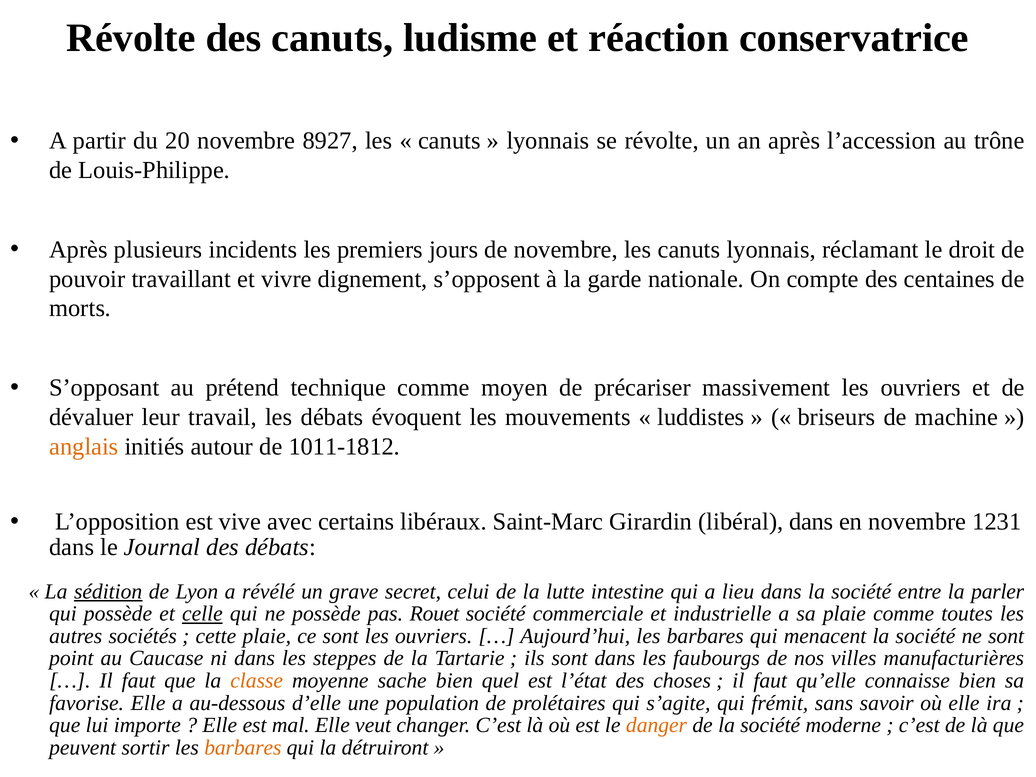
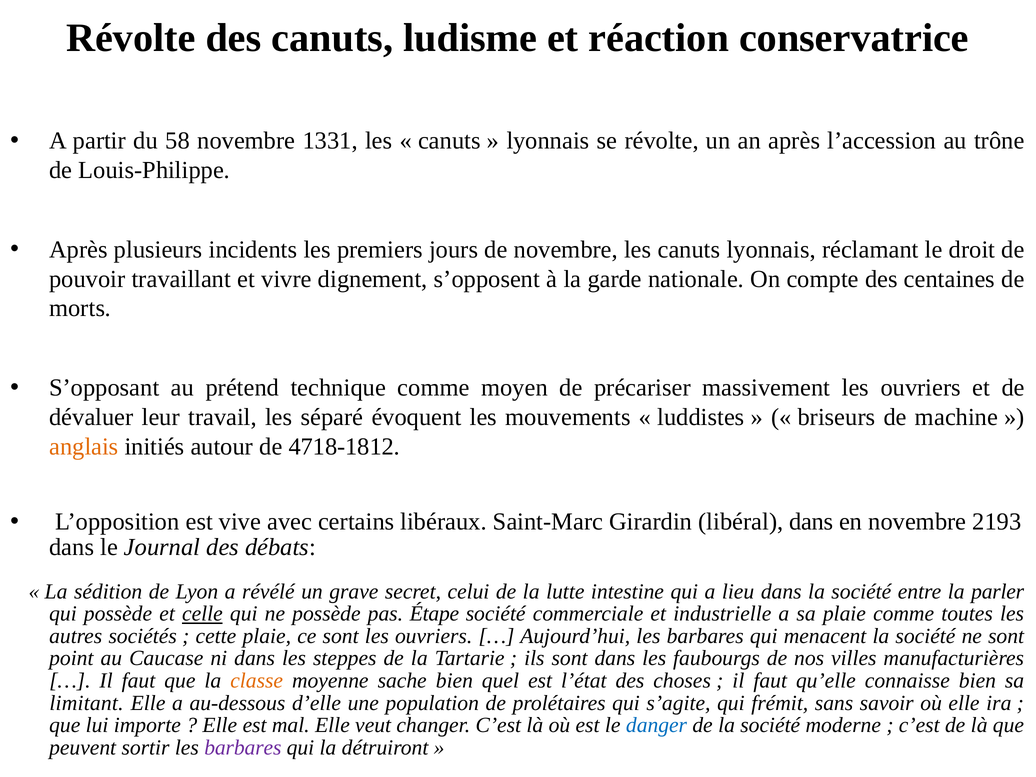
20: 20 -> 58 (178, 141)
8927: 8927 -> 1331 (330, 141)
les débats: débats -> séparé (332, 417)
1011-1812: 1011-1812 -> 4718-1812 (344, 447)
1231: 1231 -> 2193 (997, 522)
sédition underline: present -> none (108, 592)
Rouet: Rouet -> Étape (434, 614)
favorise: favorise -> limitant (86, 703)
danger colour: orange -> blue (656, 725)
barbares colour: orange -> purple (243, 747)
